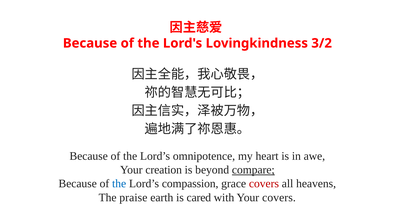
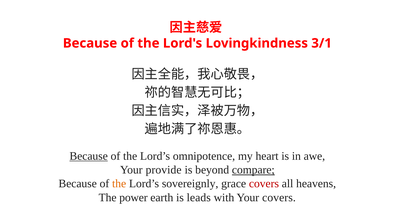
3/2: 3/2 -> 3/1 (322, 43)
Because underline: none -> present (89, 156)
creation: creation -> provide (164, 170)
the colour: blue -> orange (119, 184)
compassion: compassion -> sovereignly (190, 184)
praise: praise -> power (133, 198)
cared: cared -> leads (199, 198)
